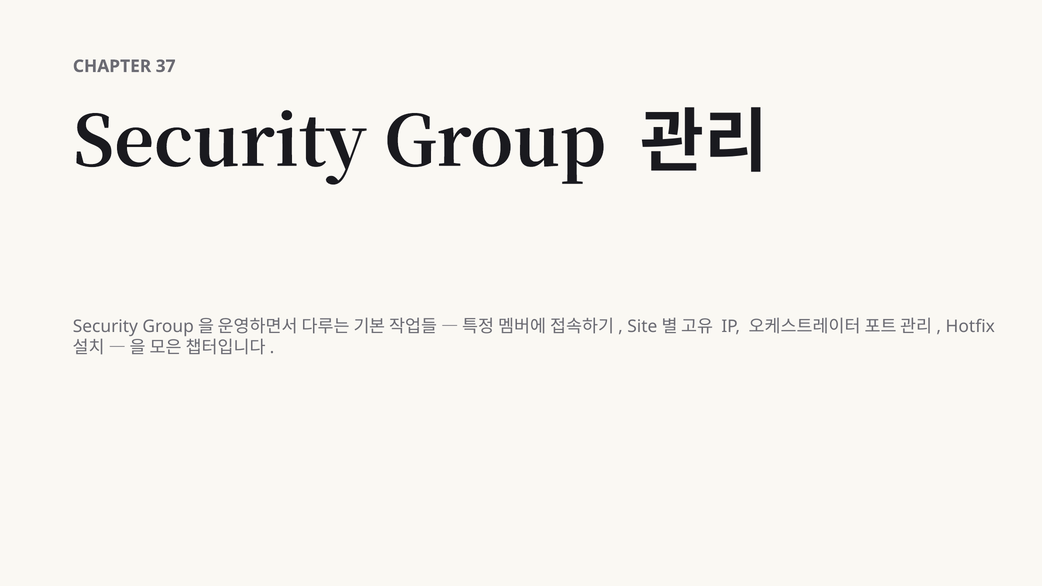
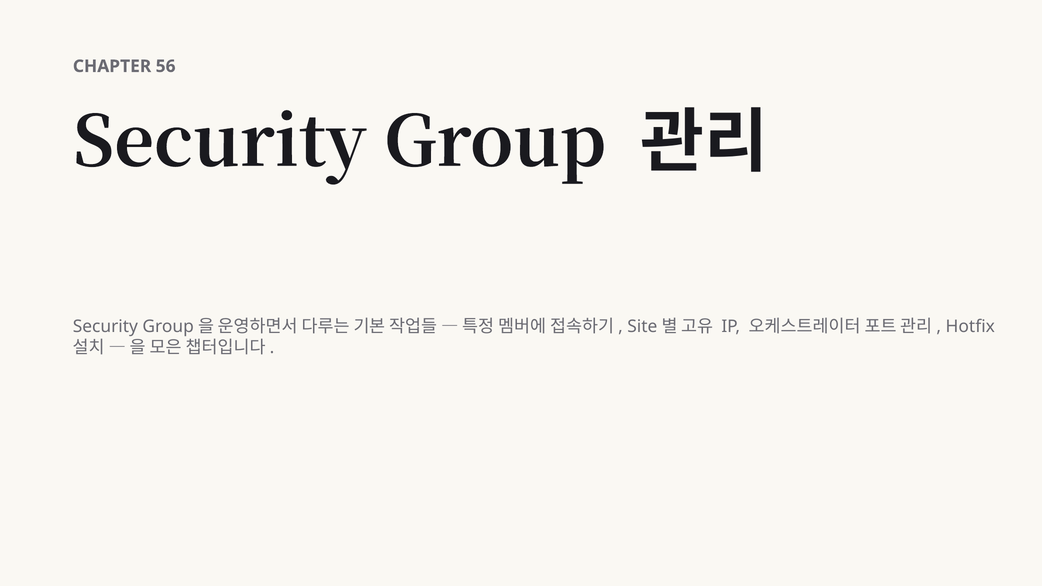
37: 37 -> 56 (166, 66)
